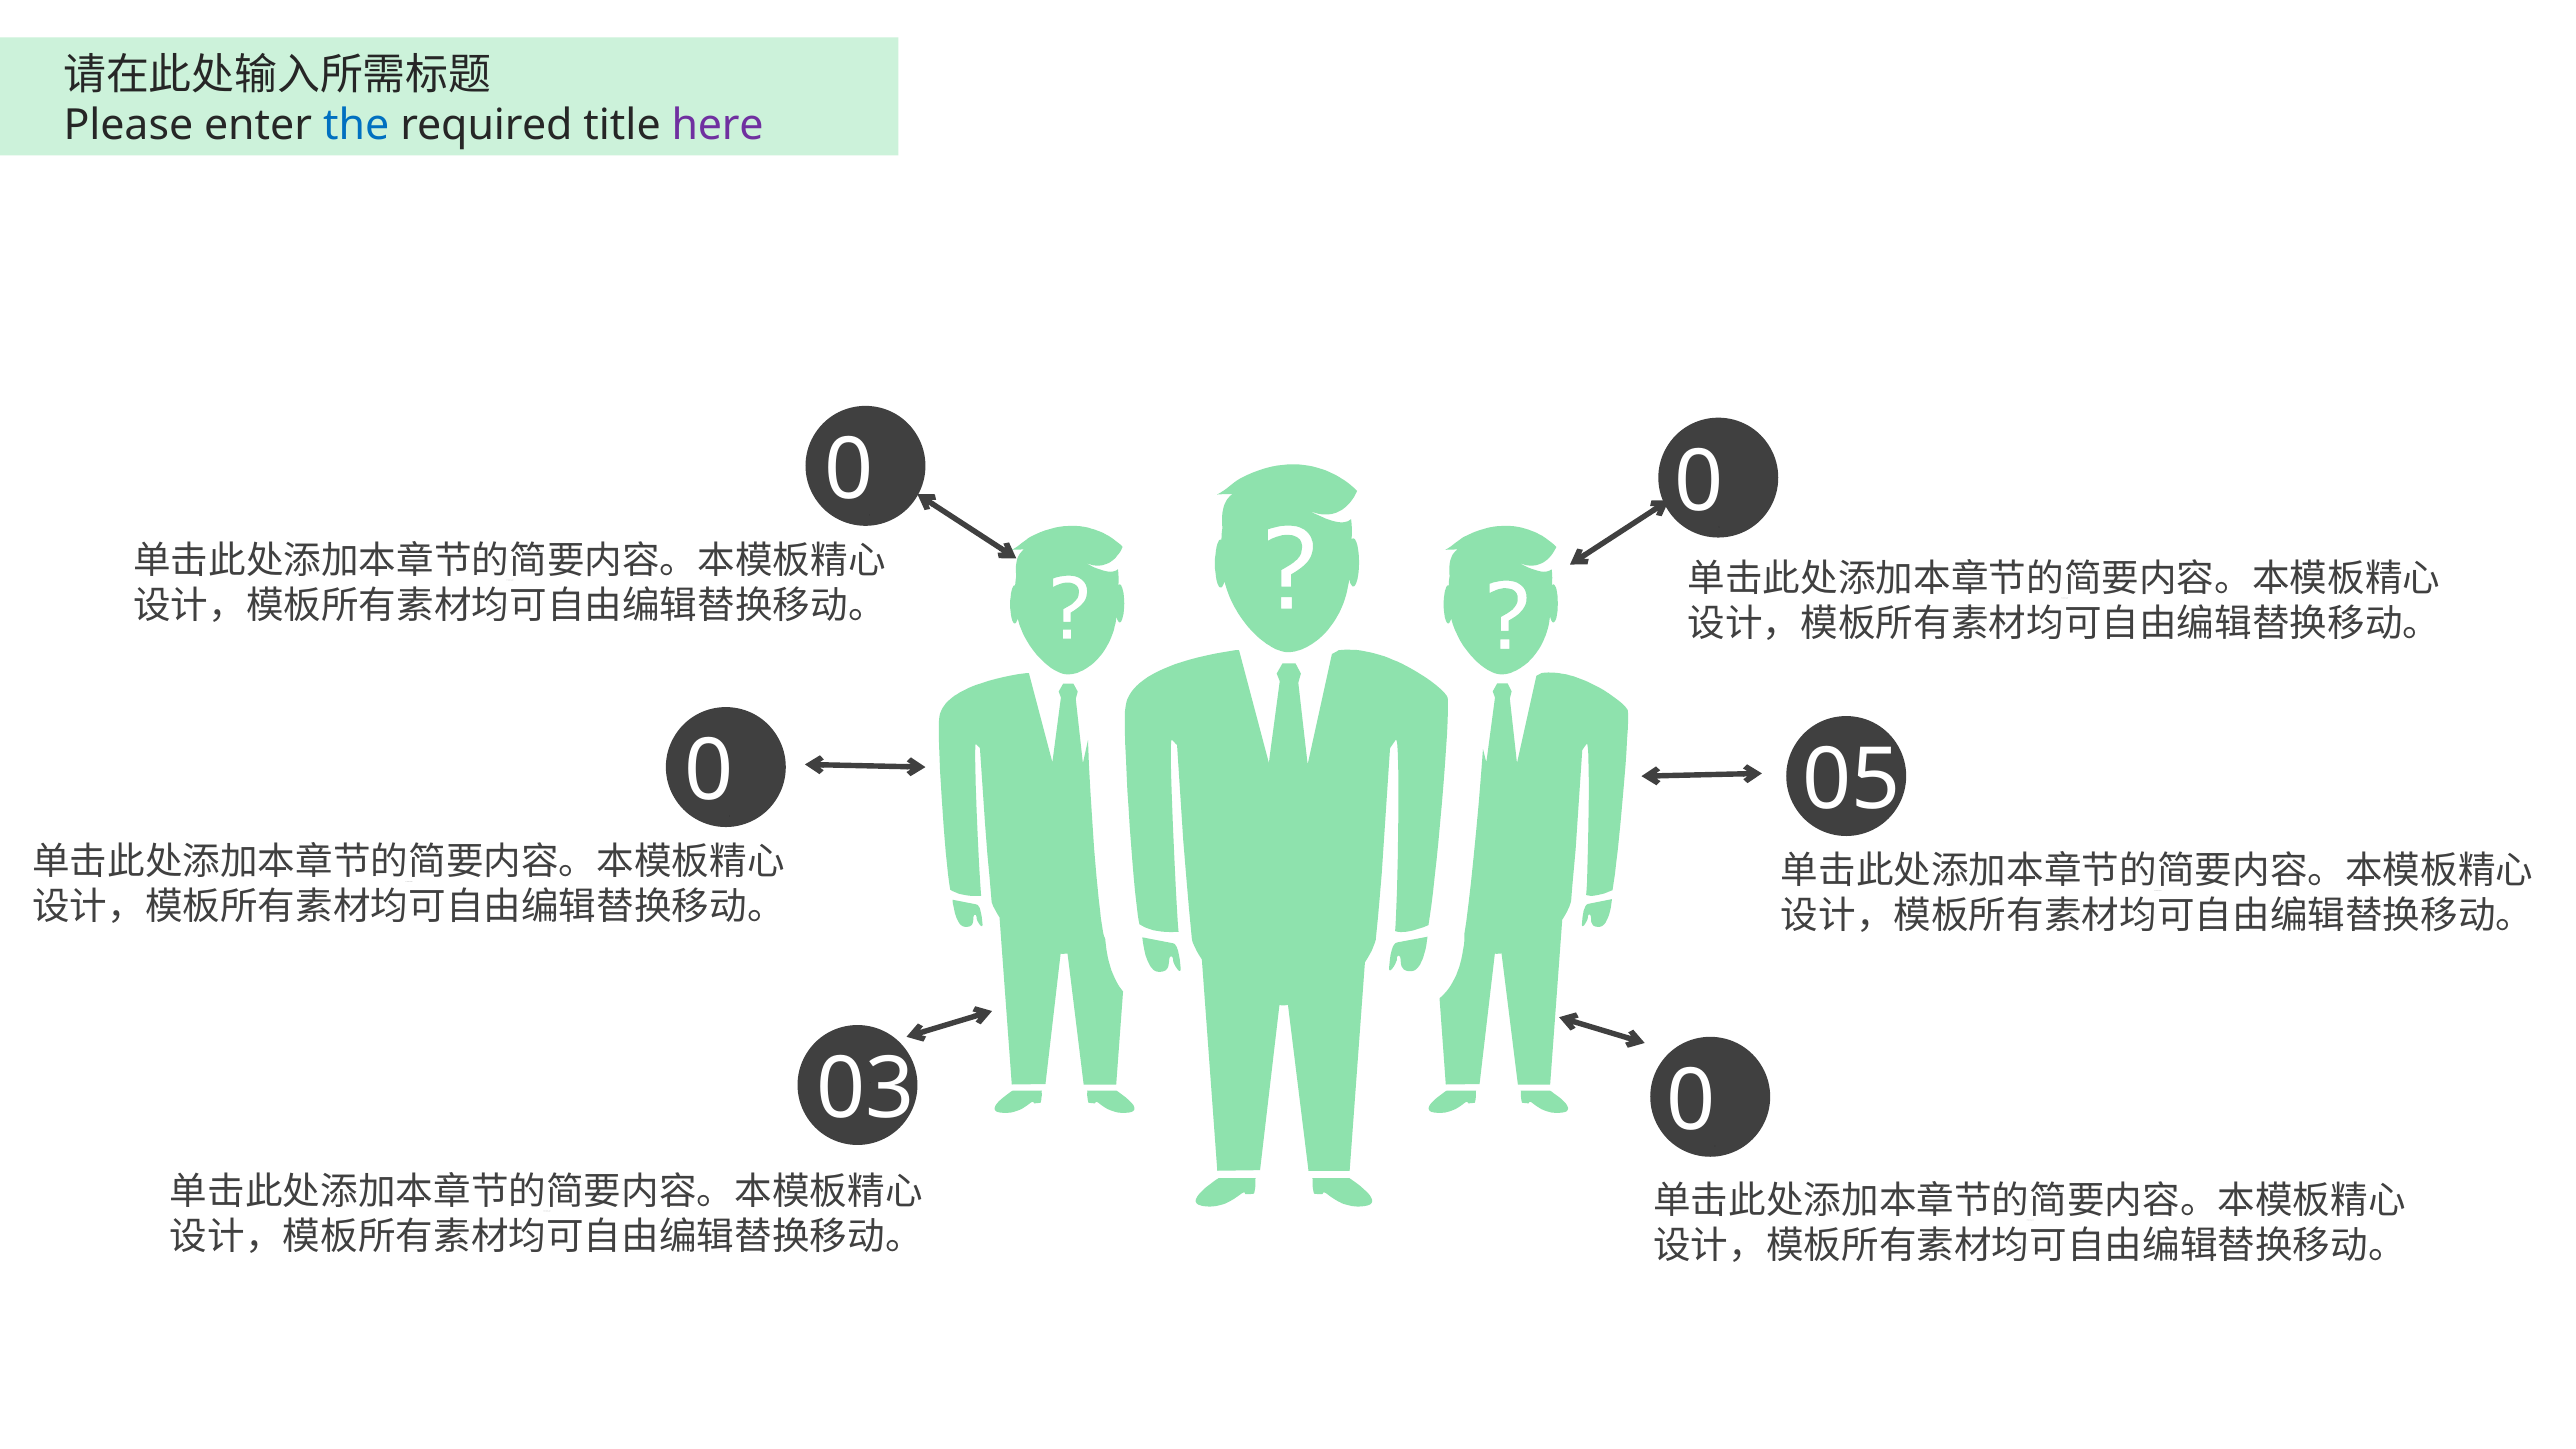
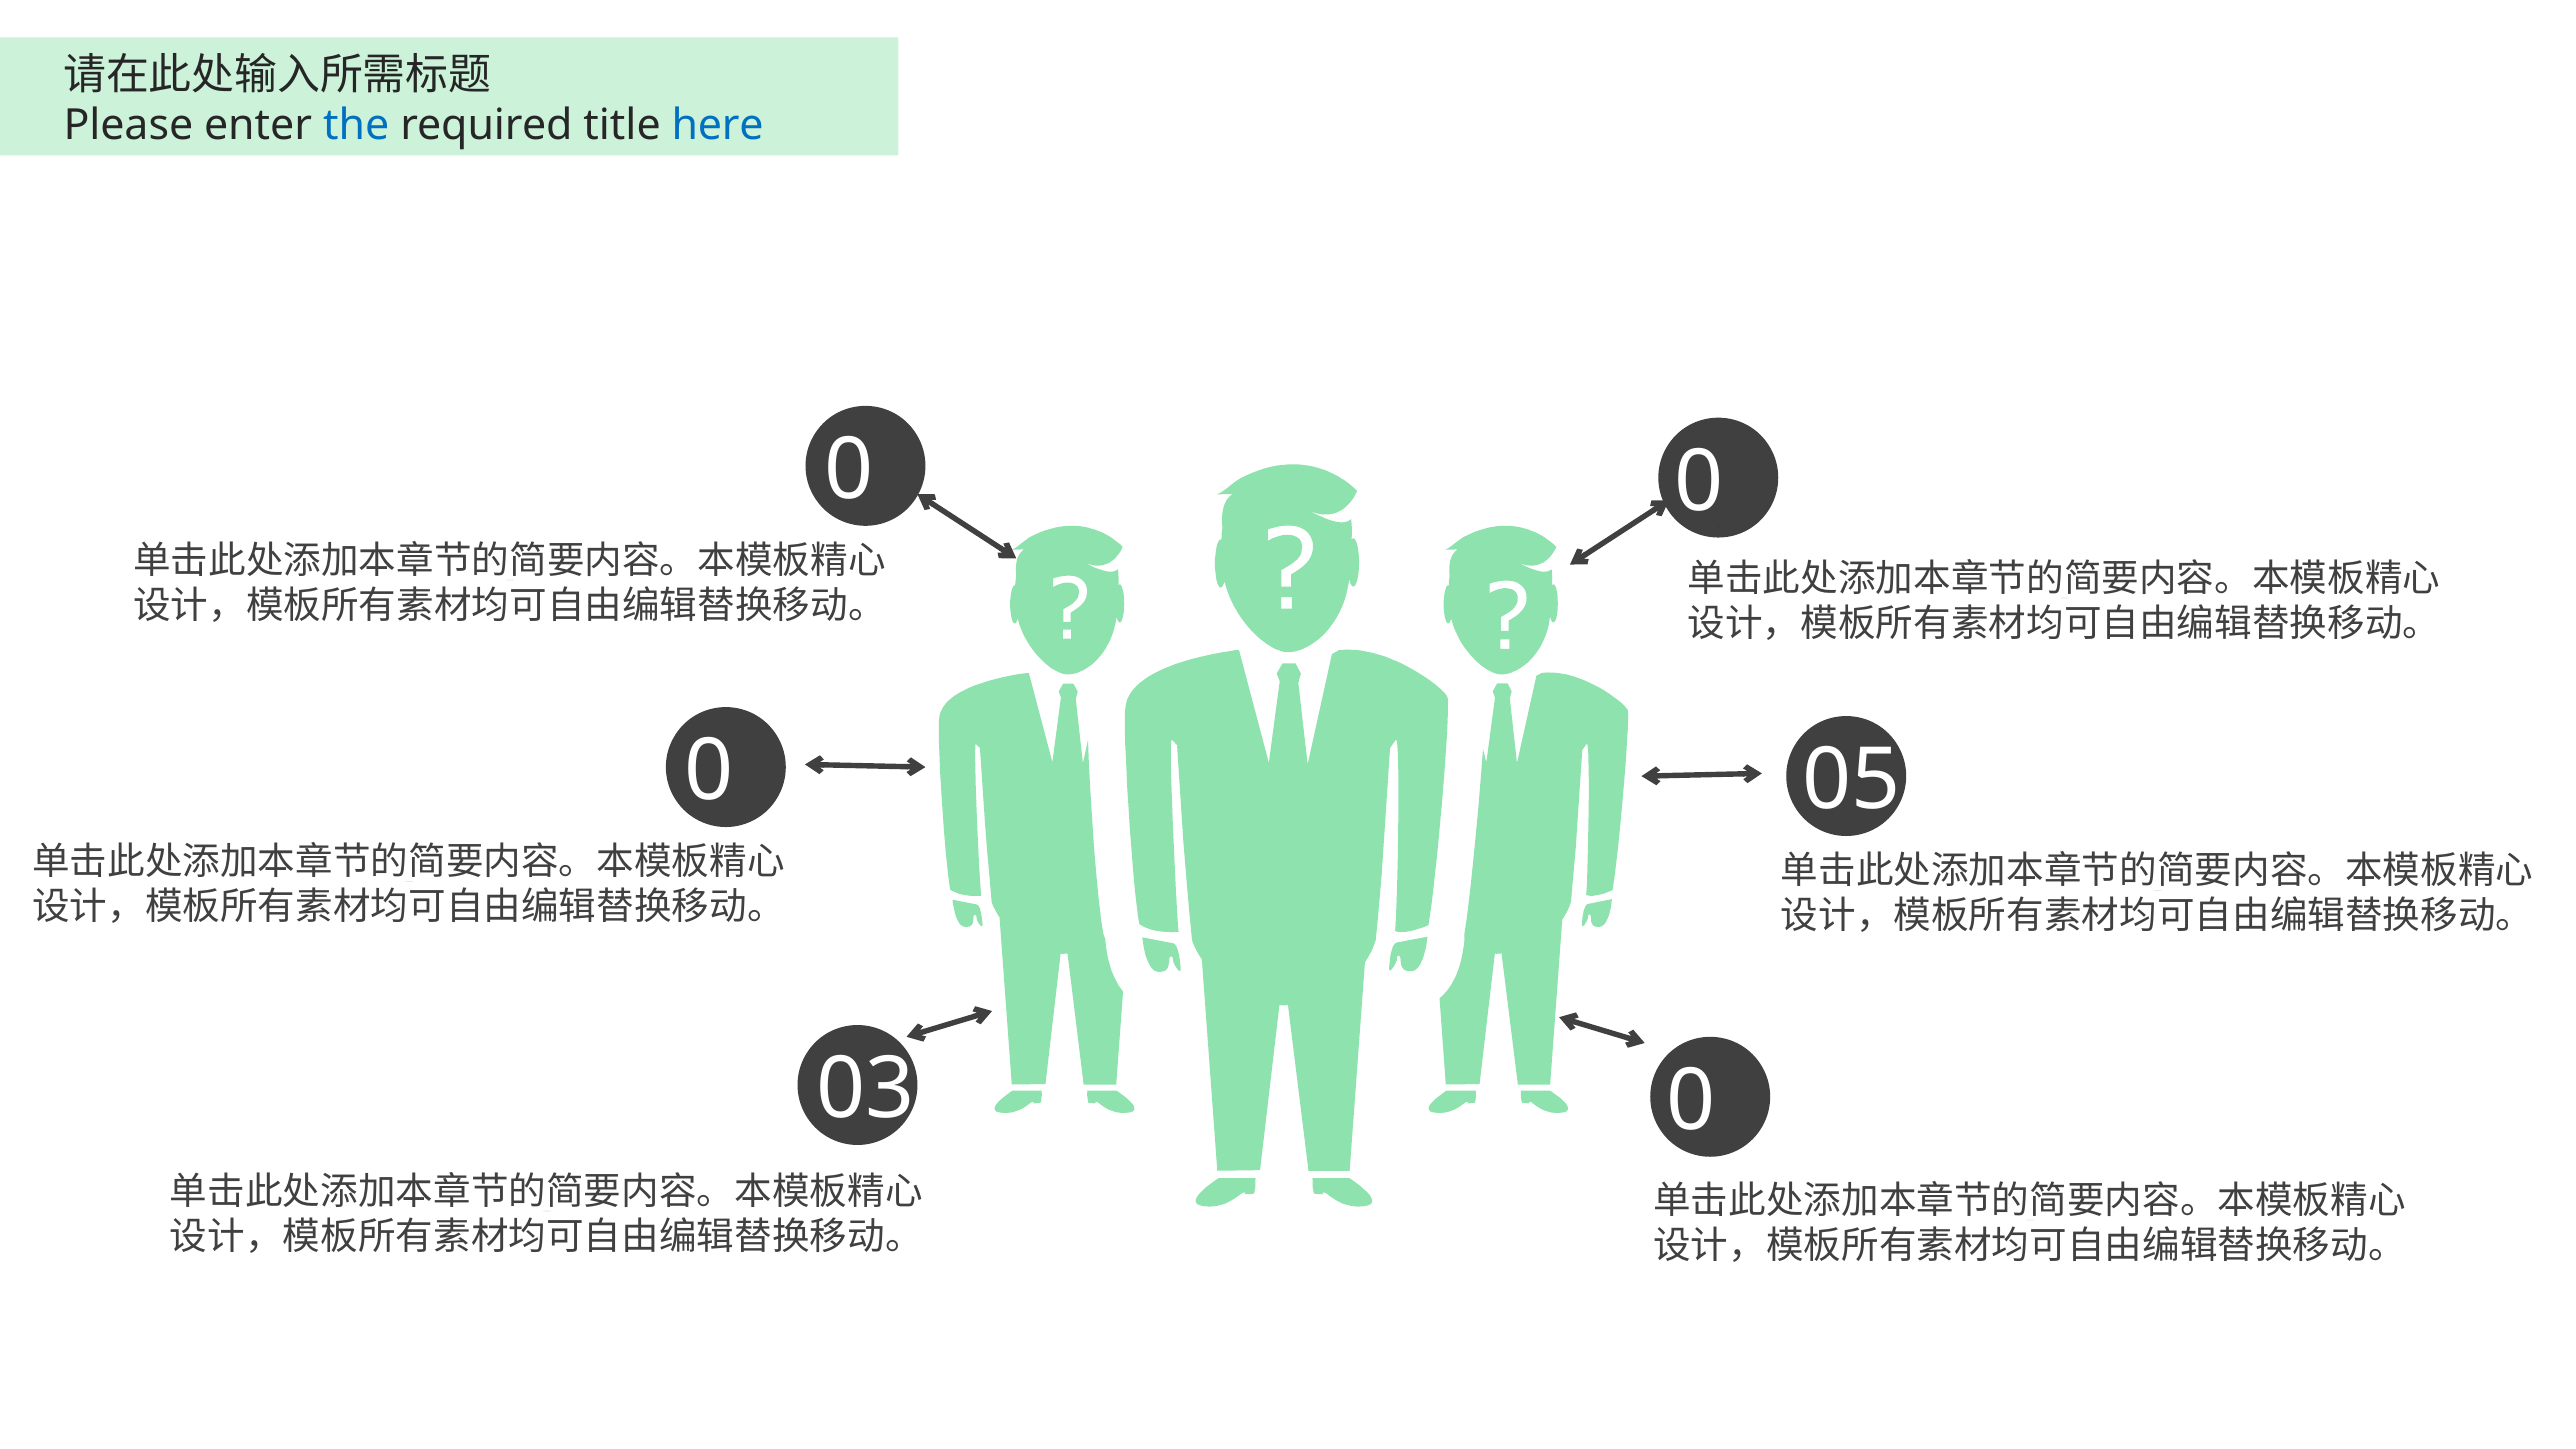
here colour: purple -> blue (718, 126)
